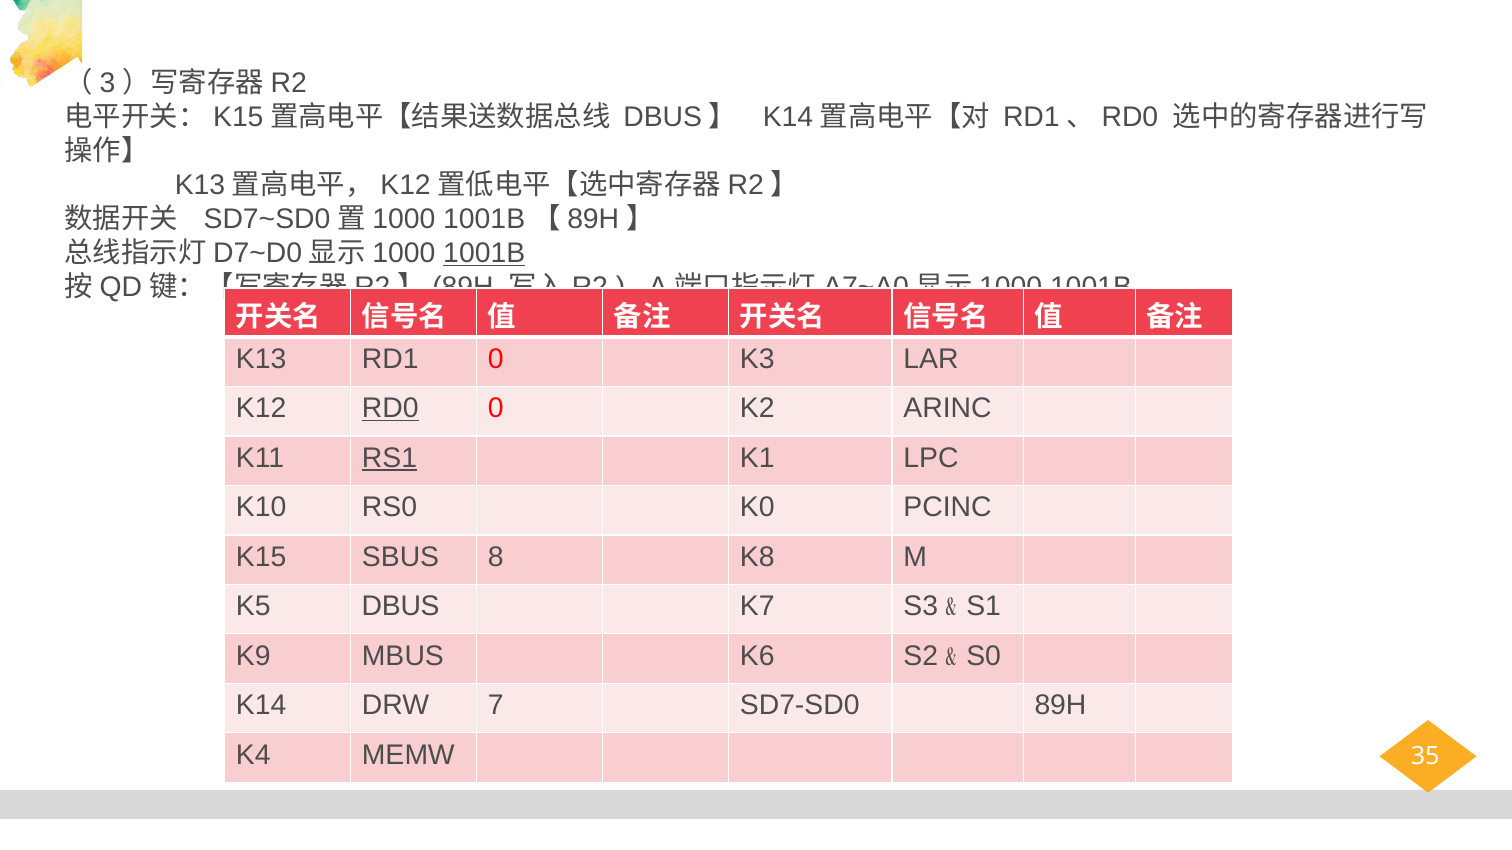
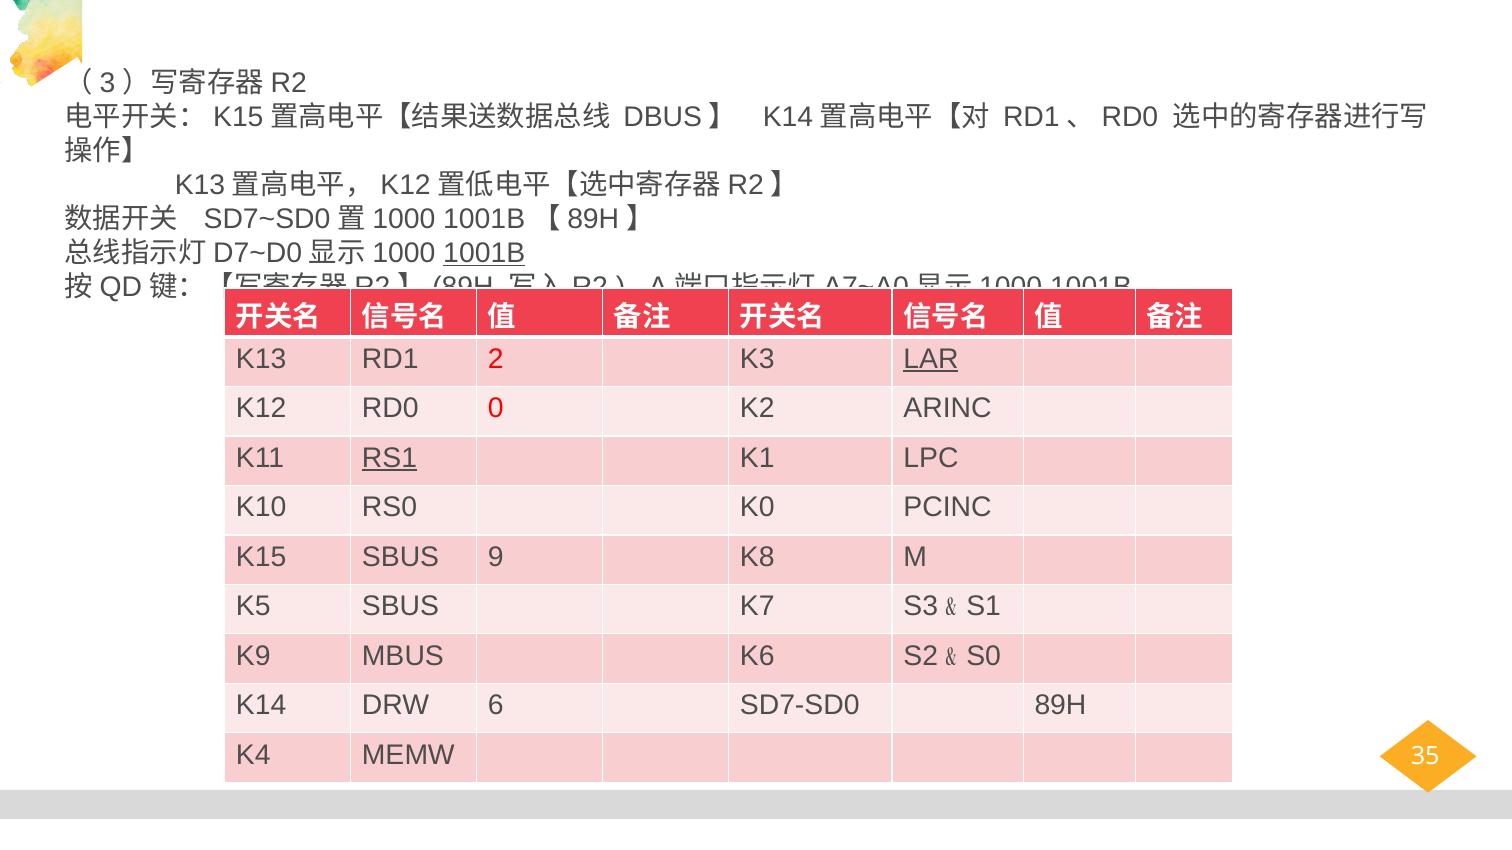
RD1 0: 0 -> 2 (496, 359)
LAR underline: none -> present (931, 359)
RD0 underline: present -> none (390, 409)
8: 8 -> 9 (496, 557)
K5 DBUS: DBUS -> SBUS (401, 607)
7: 7 -> 6 (496, 706)
